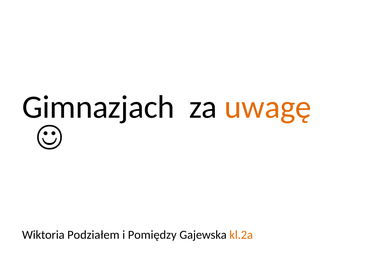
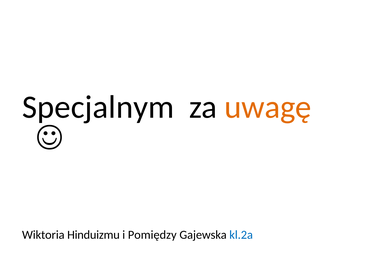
Gimnazjach: Gimnazjach -> Specjalnym (98, 107)
Podziałem: Podziałem -> Hinduizmu (93, 235)
kl.2a colour: orange -> blue (241, 235)
